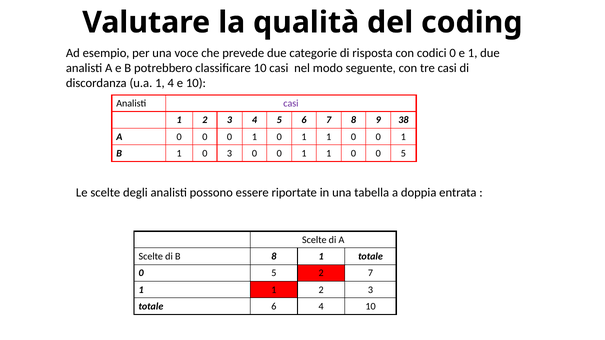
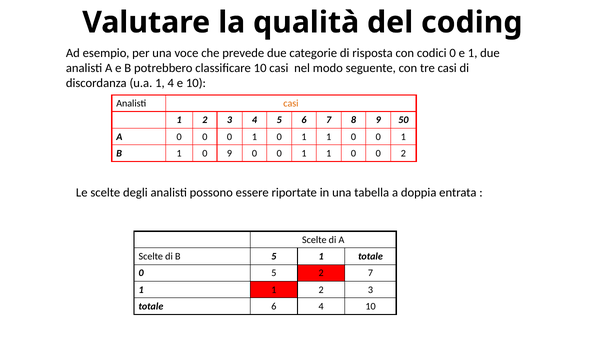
casi colour: purple -> orange (291, 104)
38: 38 -> 50 (403, 120)
0 3: 3 -> 9 (230, 153)
0 0 5: 5 -> 2 (403, 153)
B 8: 8 -> 5 (274, 257)
